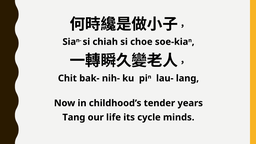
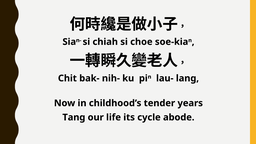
minds: minds -> abode (179, 117)
